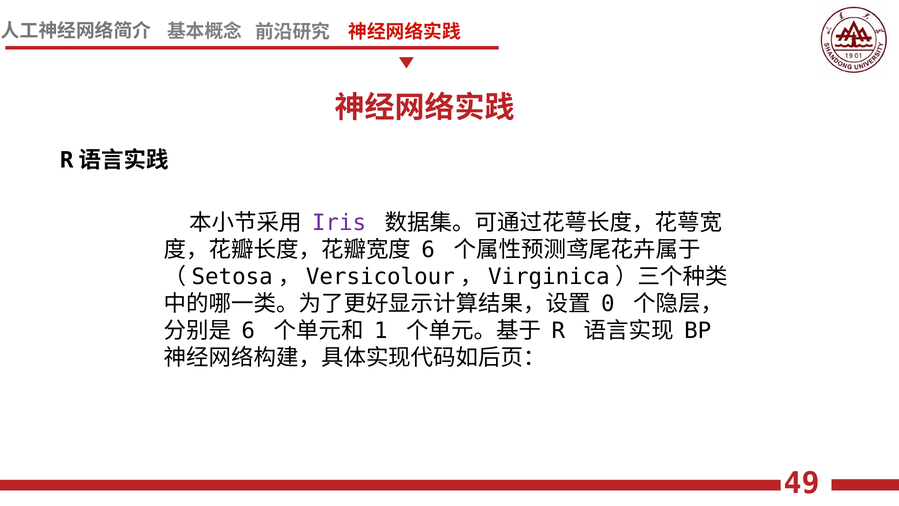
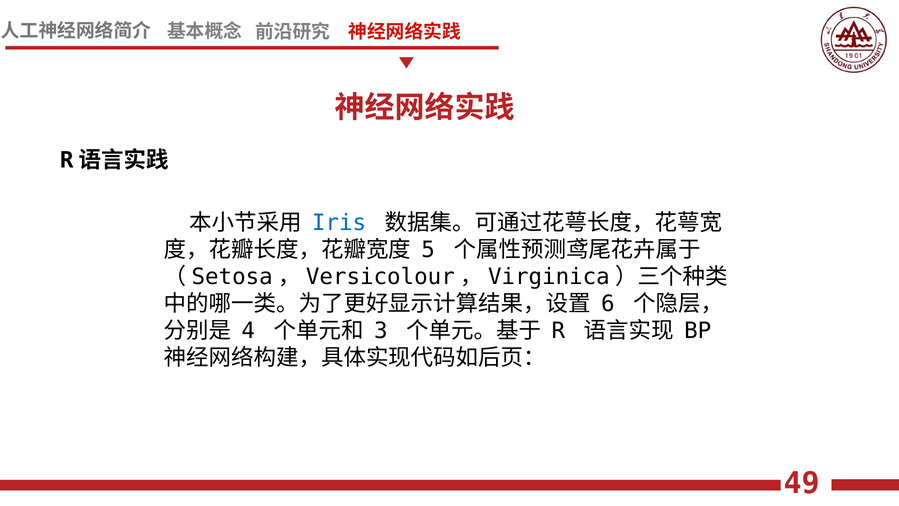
Iris colour: purple -> blue (339, 223)
6: 6 -> 5 (428, 250)
0: 0 -> 6 (608, 303)
6: 6 -> 4 (248, 330)
1: 1 -> 3 (381, 330)
